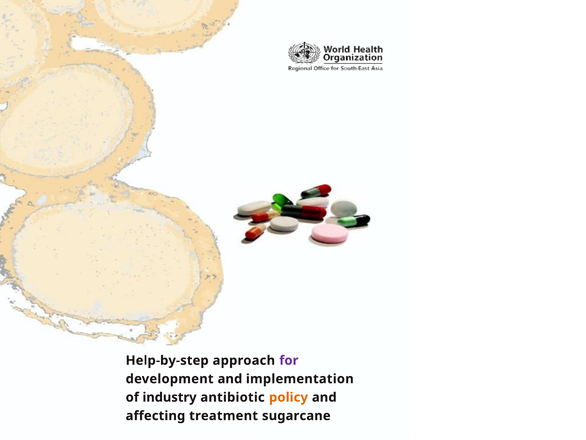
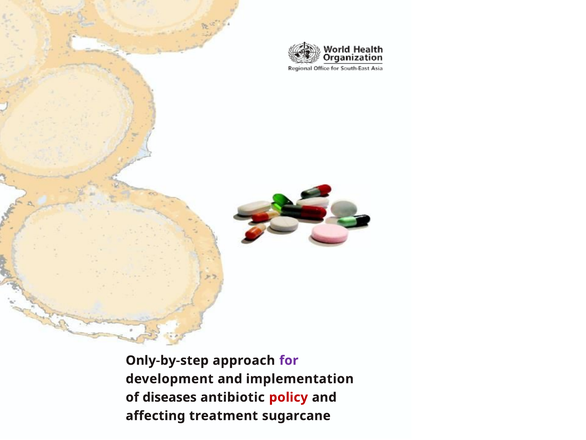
Help-by-step: Help-by-step -> Only-by-step (167, 360)
industry: industry -> diseases (170, 397)
policy colour: orange -> red (288, 397)
